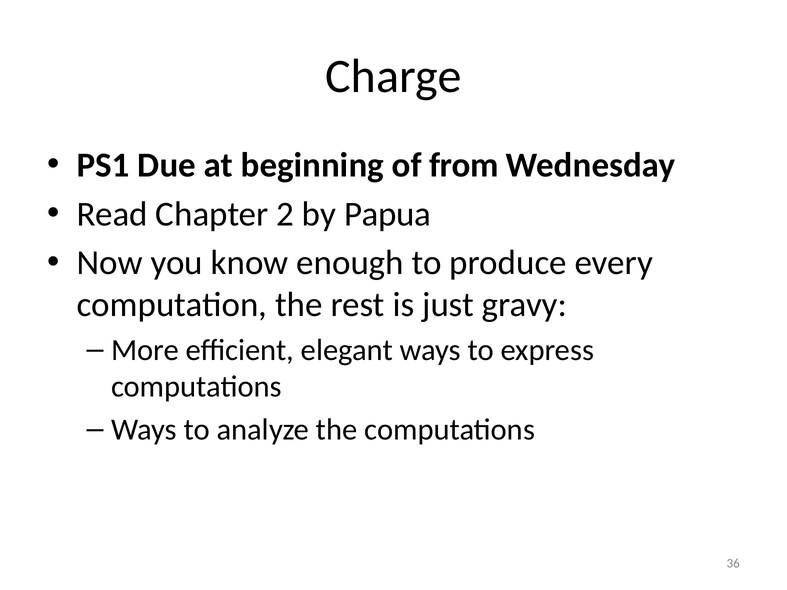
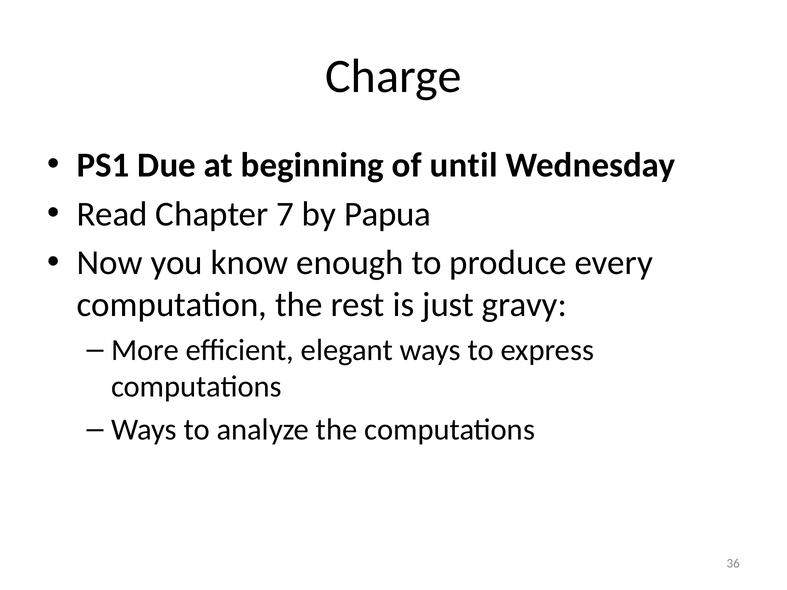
from: from -> until (464, 165)
2: 2 -> 7 (285, 214)
